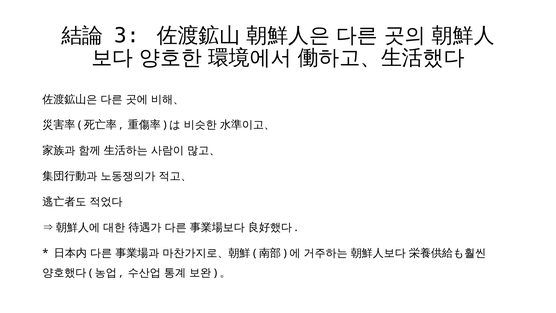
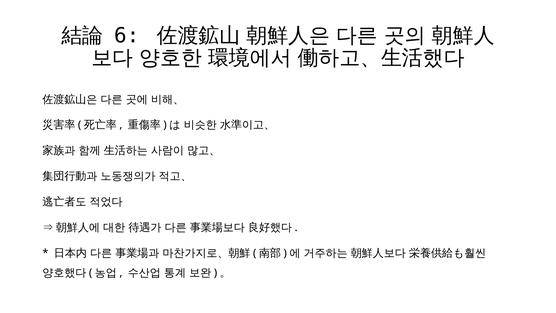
3: 3 -> 6 (127, 35)
